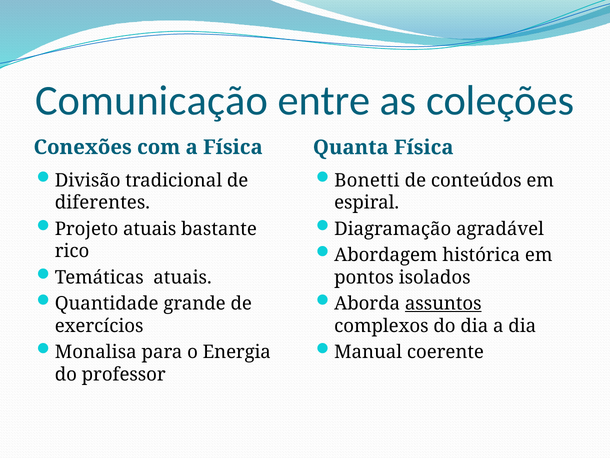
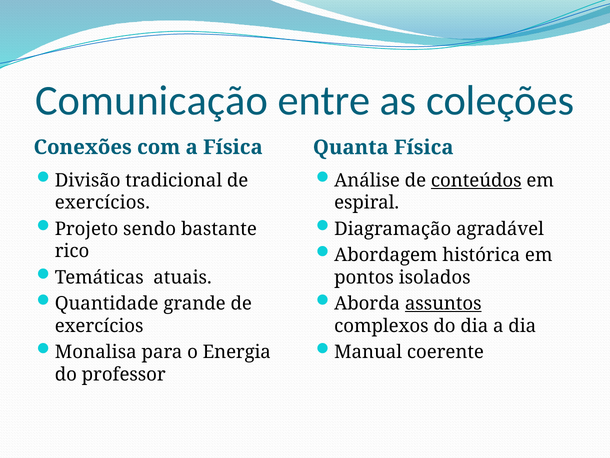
Bonetti: Bonetti -> Análise (367, 180)
conteúdos underline: none -> present (476, 180)
diferentes: diferentes -> exercícios (102, 203)
Projeto atuais: atuais -> sendo (150, 229)
